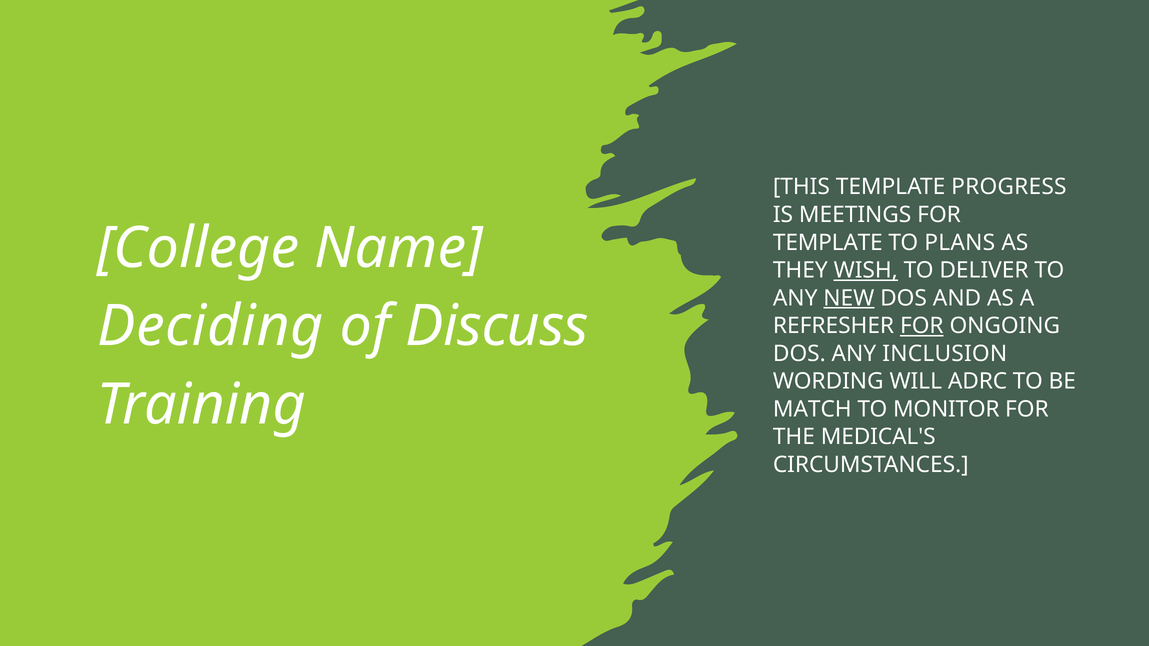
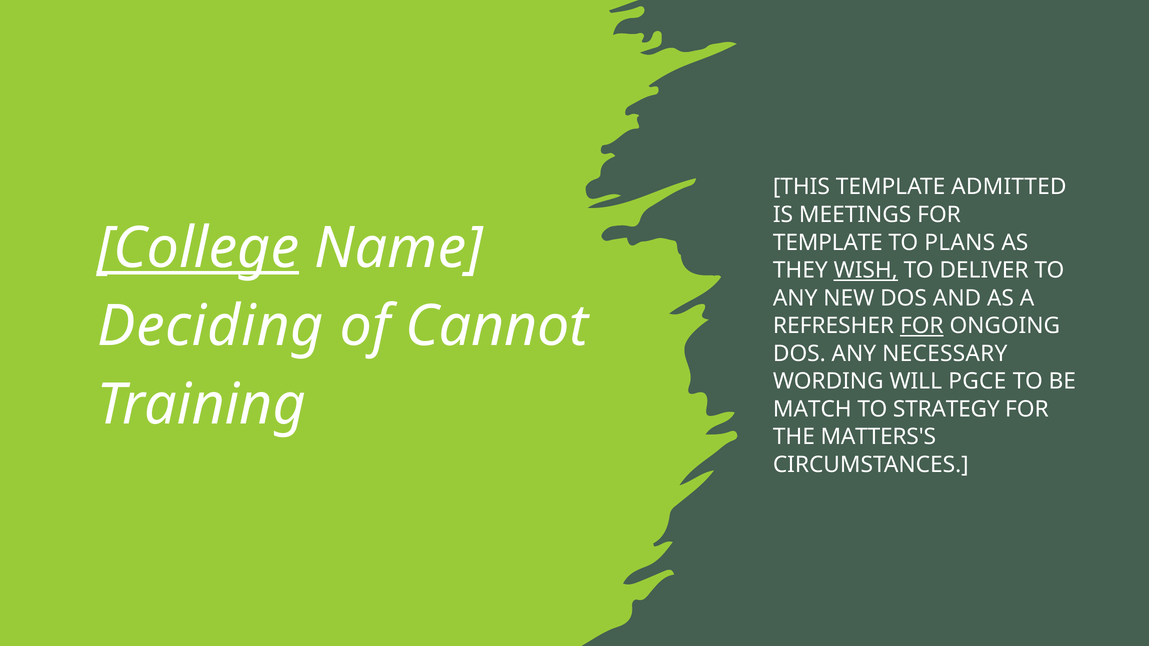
PROGRESS: PROGRESS -> ADMITTED (1009, 187)
College underline: none -> present (198, 248)
NEW underline: present -> none (849, 298)
Discuss: Discuss -> Cannot (497, 327)
INCLUSION: INCLUSION -> NECESSARY (945, 354)
ADRC: ADRC -> PGCE (977, 382)
MONITOR: MONITOR -> STRATEGY (946, 409)
MEDICAL'S: MEDICAL'S -> MATTERS'S (878, 437)
